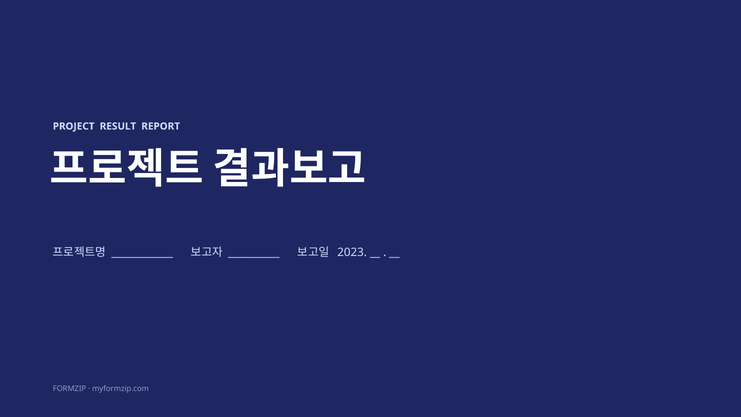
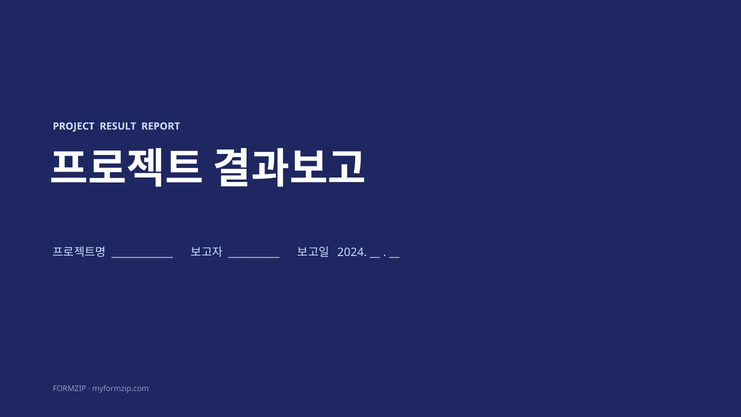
2023: 2023 -> 2024 (352, 252)
